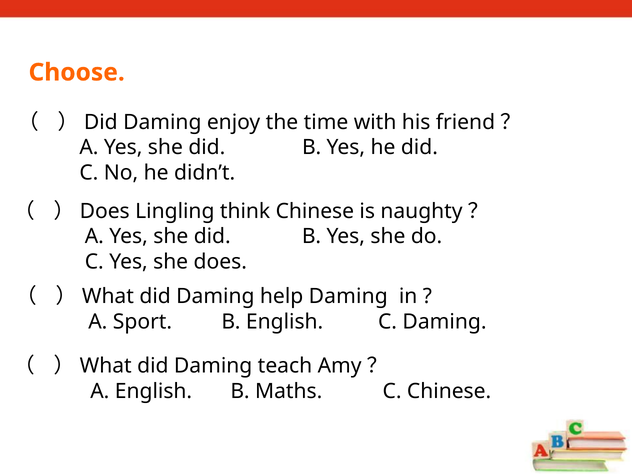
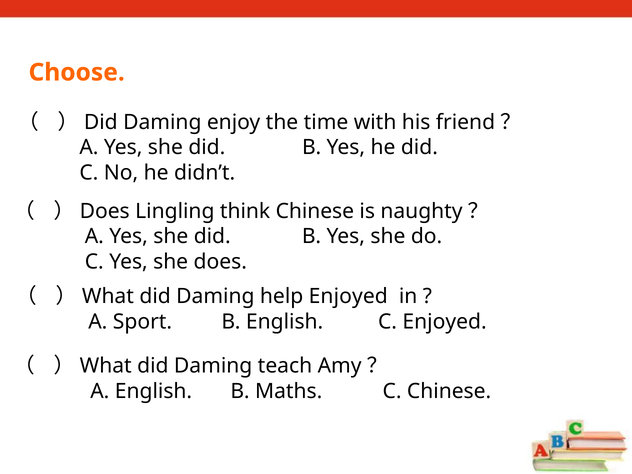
help Daming: Daming -> Enjoyed (348, 296)
C Daming: Daming -> Enjoyed (445, 322)
